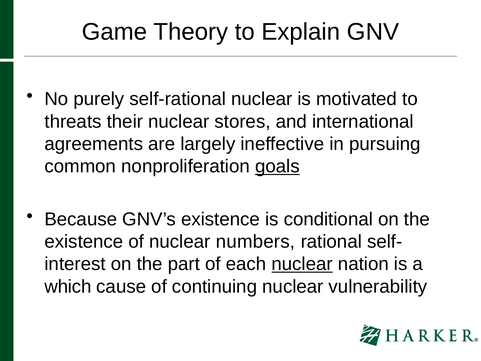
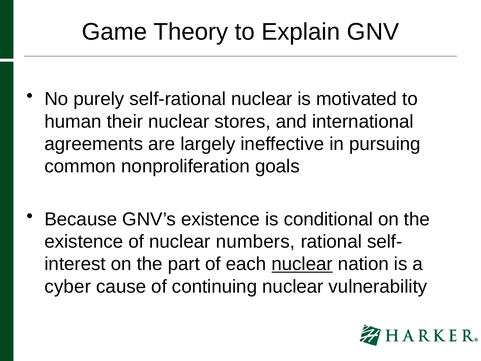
threats: threats -> human (73, 121)
goals underline: present -> none (277, 166)
which: which -> cyber (68, 286)
